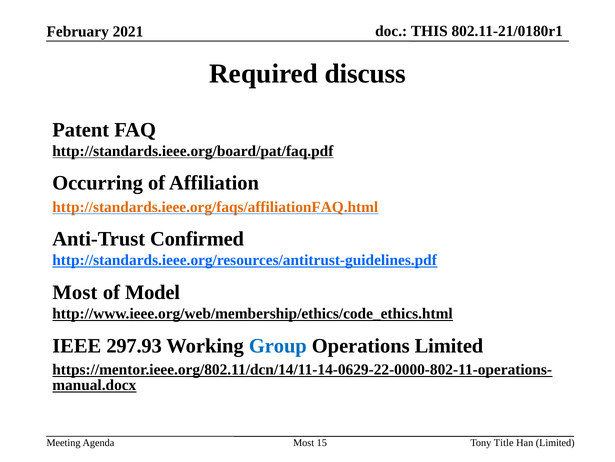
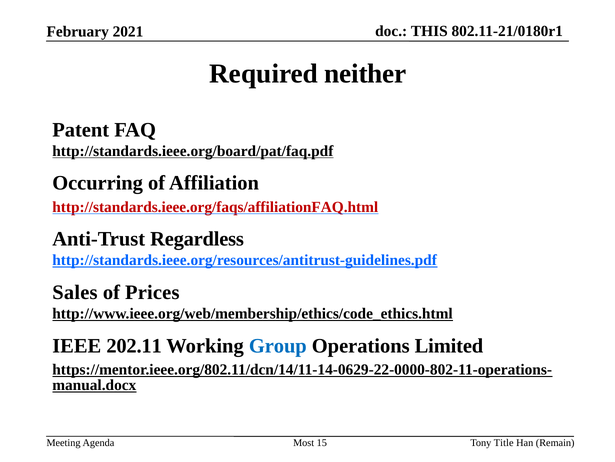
discuss: discuss -> neither (365, 74)
http://standards.ieee.org/faqs/affiliationFAQ.html colour: orange -> red (215, 207)
Confirmed: Confirmed -> Regardless (197, 239)
Most: Most -> Sales (75, 292)
Model: Model -> Prices (152, 292)
297.93: 297.93 -> 202.11 (134, 345)
Han Limited: Limited -> Remain (555, 442)
